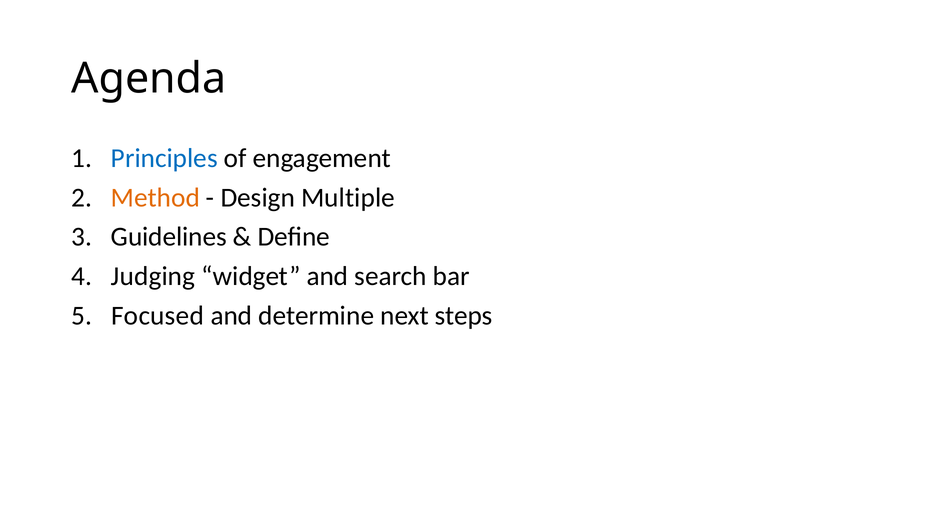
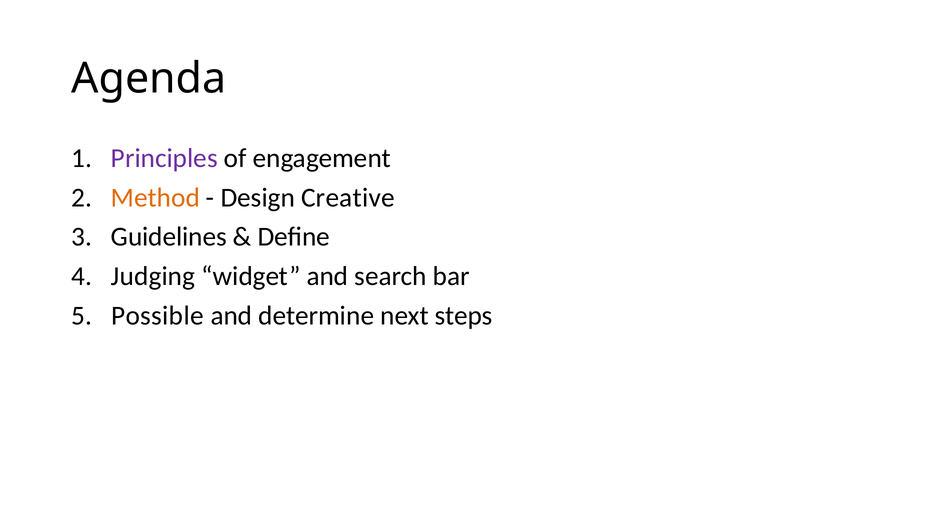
Principles colour: blue -> purple (164, 158)
Multiple: Multiple -> Creative (348, 198)
Focused: Focused -> Possible (158, 316)
